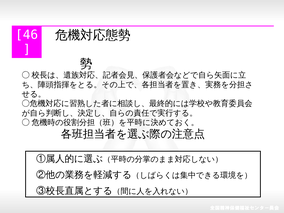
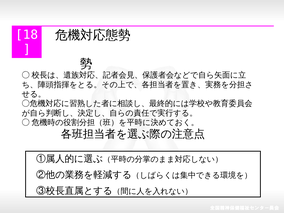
46: 46 -> 18 (27, 35)
